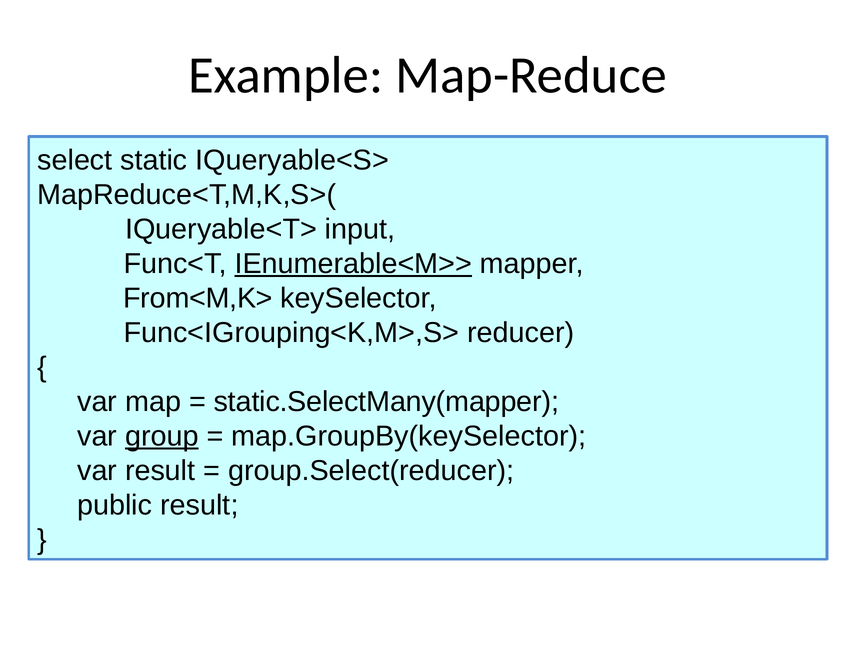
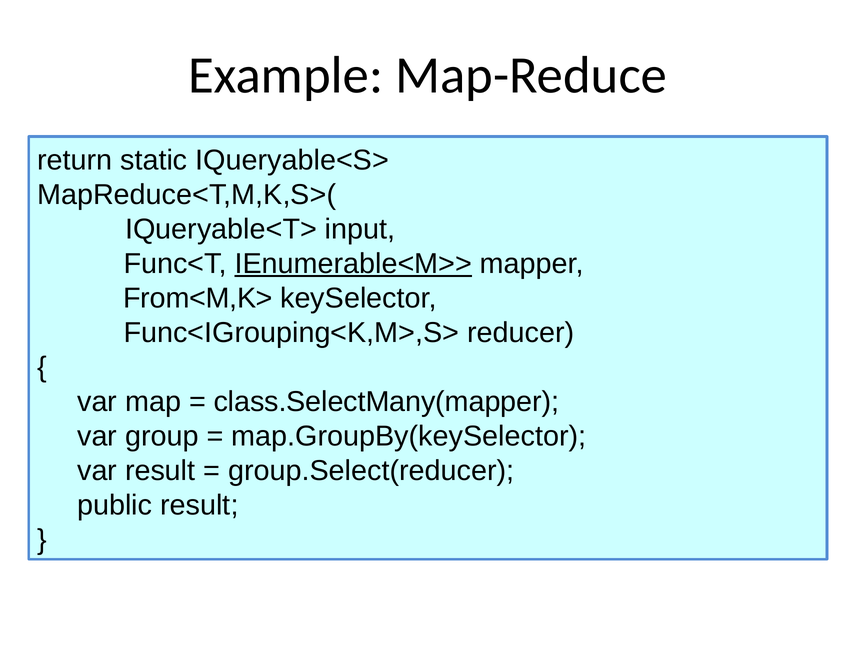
select: select -> return (75, 160)
static.SelectMany(mapper: static.SelectMany(mapper -> class.SelectMany(mapper (386, 402)
group underline: present -> none (162, 436)
